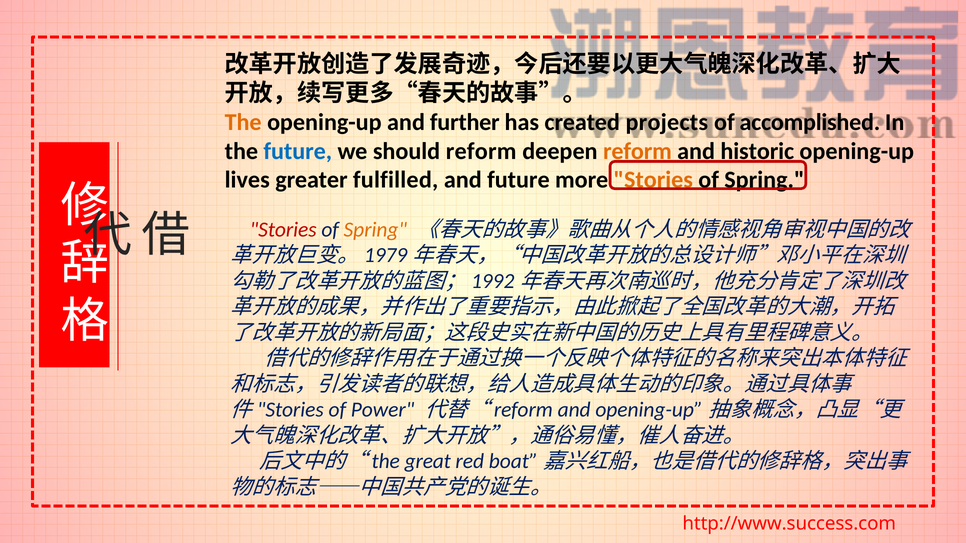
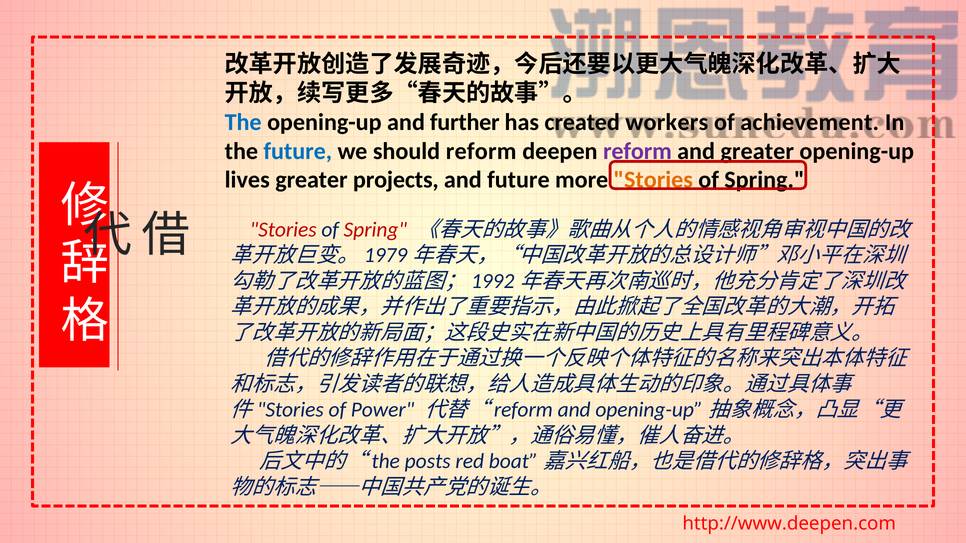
The colour: orange -> blue (243, 122)
projects: projects -> workers (667, 122)
accomplished: accomplished -> achievement (810, 122)
reform colour: orange -> purple (637, 151)
and historic: historic -> greater (757, 151)
fulfilled: fulfilled -> projects (396, 180)
Spring colour: orange -> red (375, 230)
great: great -> posts (428, 462)
http://www.success.com: http://www.success.com -> http://www.deepen.com (789, 524)
